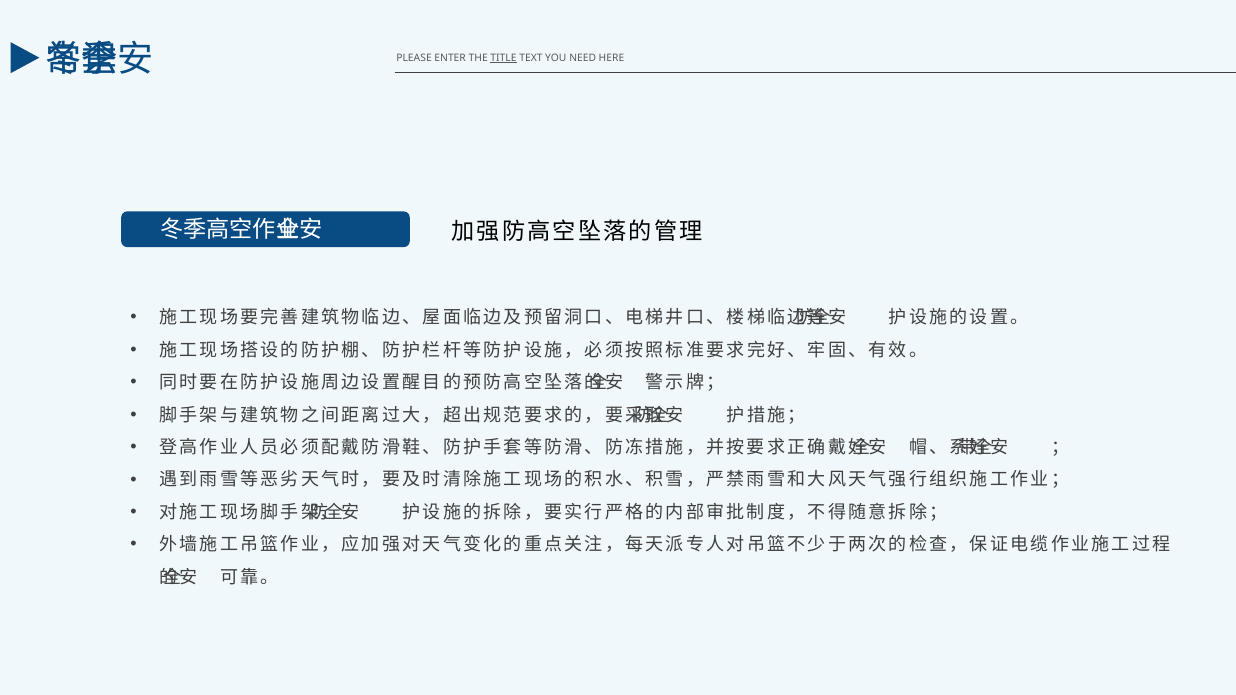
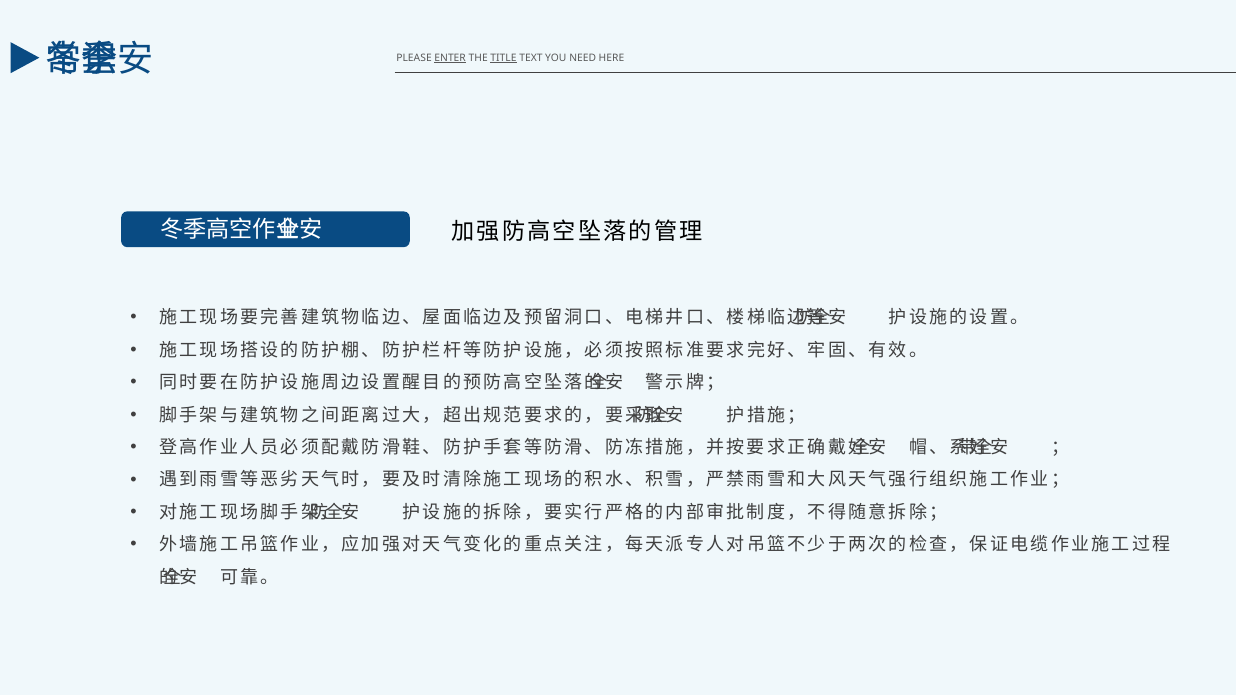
ENTER underline: none -> present (450, 58)
